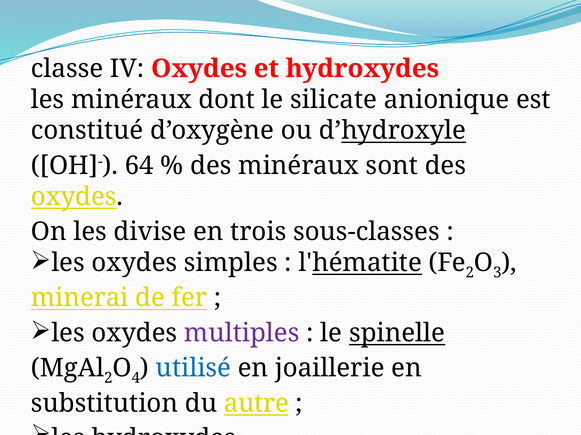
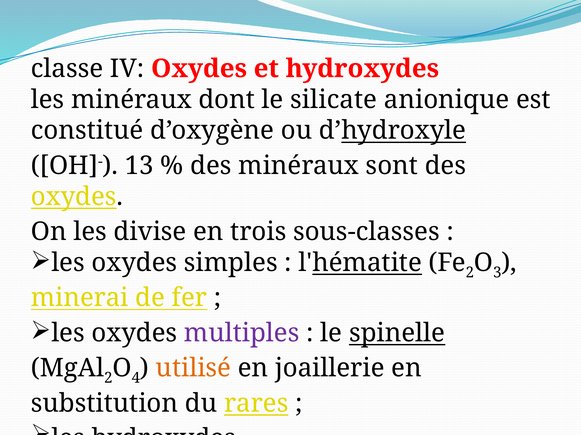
64: 64 -> 13 (139, 166)
utilisé colour: blue -> orange (193, 369)
autre: autre -> rares (256, 404)
